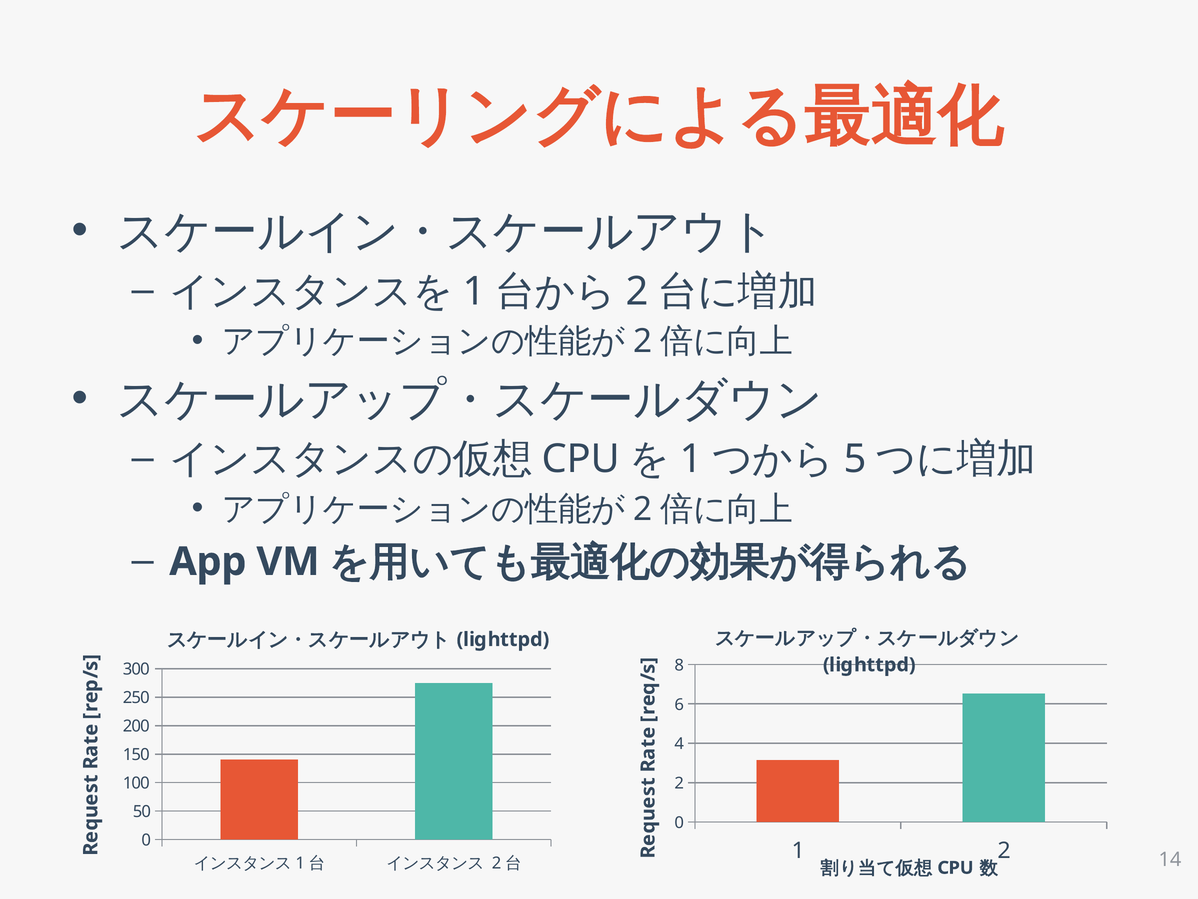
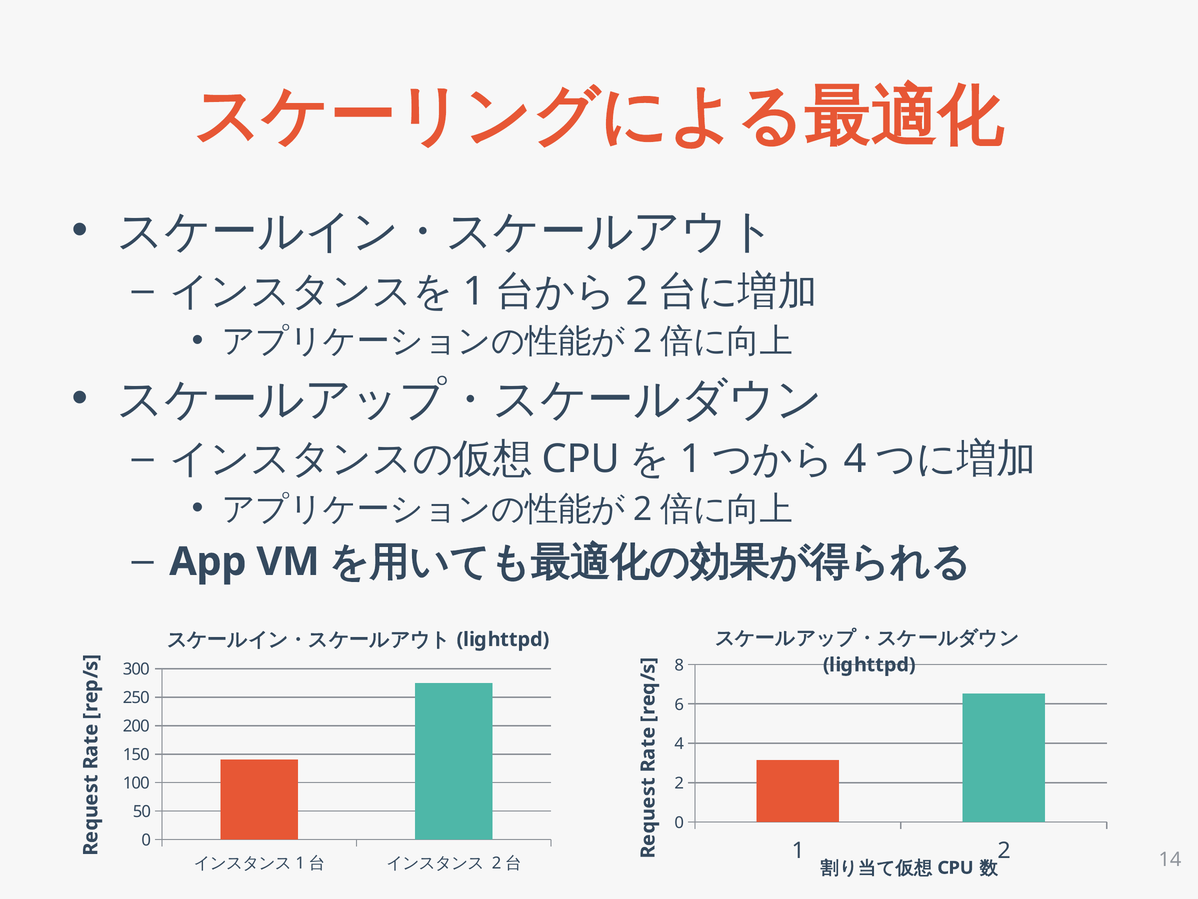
5: 5 -> 4 (855, 459)
